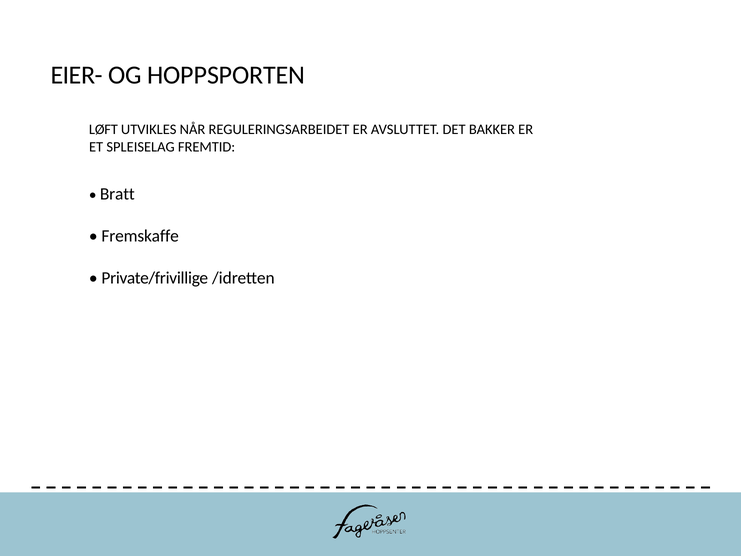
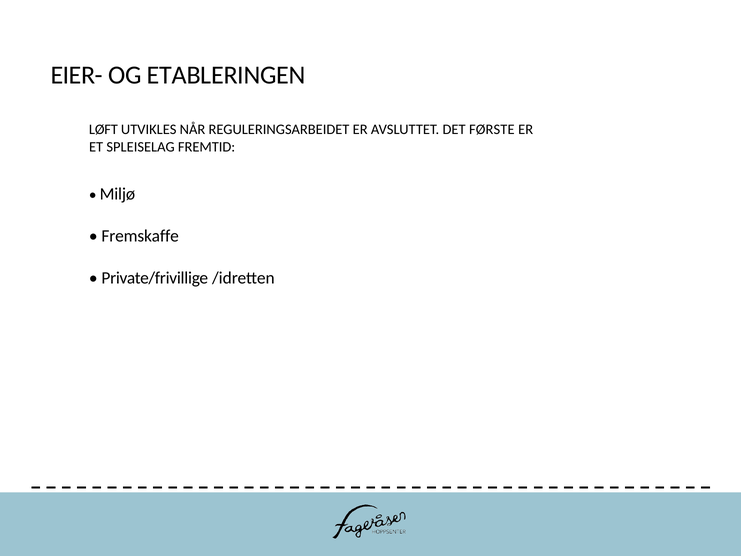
HOPPSPORTEN: HOPPSPORTEN -> ETABLERINGEN (226, 75)
BAKKER: BAKKER -> FØRSTE (492, 129)
Bratt: Bratt -> Miljø (117, 194)
